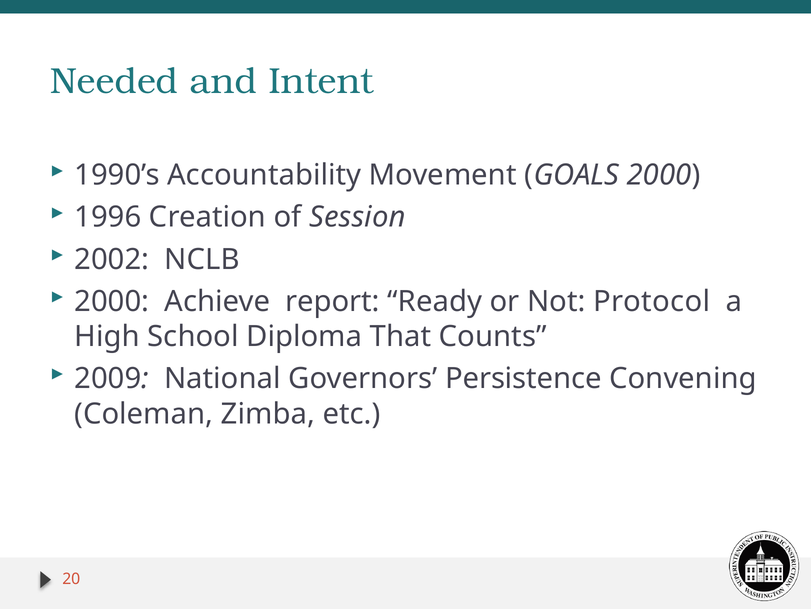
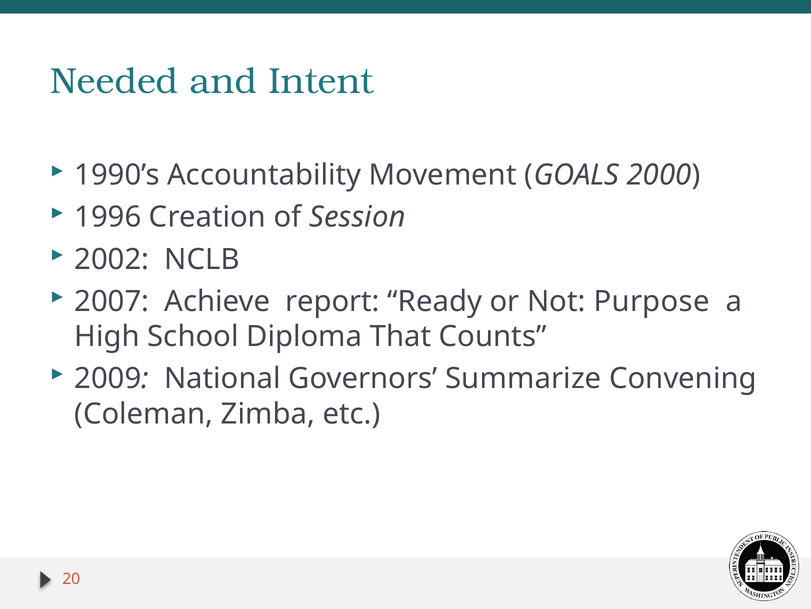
2000: 2000 -> 2007 (112, 301)
Protocol: Protocol -> Purpose (652, 301)
Persistence: Persistence -> Summarize (523, 378)
